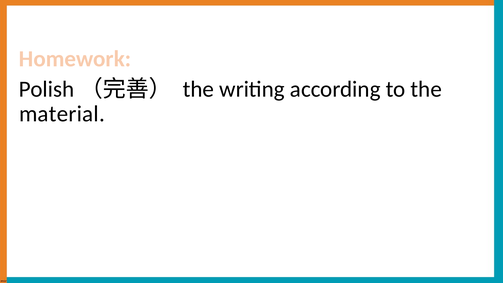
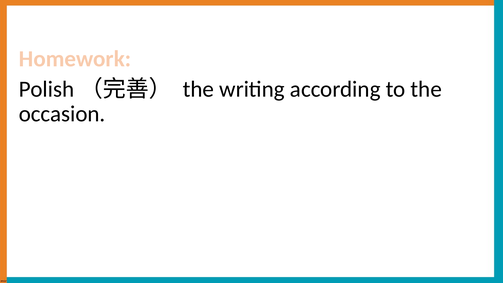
material: material -> occasion (62, 114)
